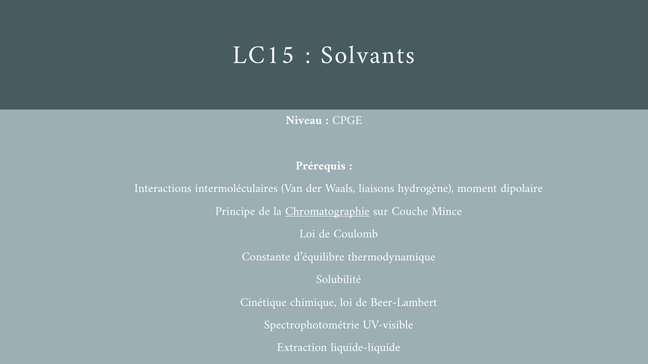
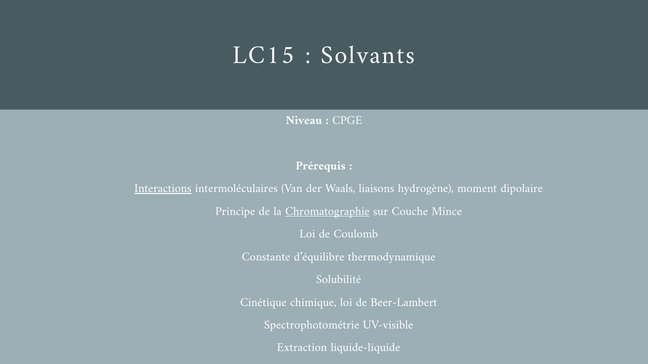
Interactions underline: none -> present (163, 189)
